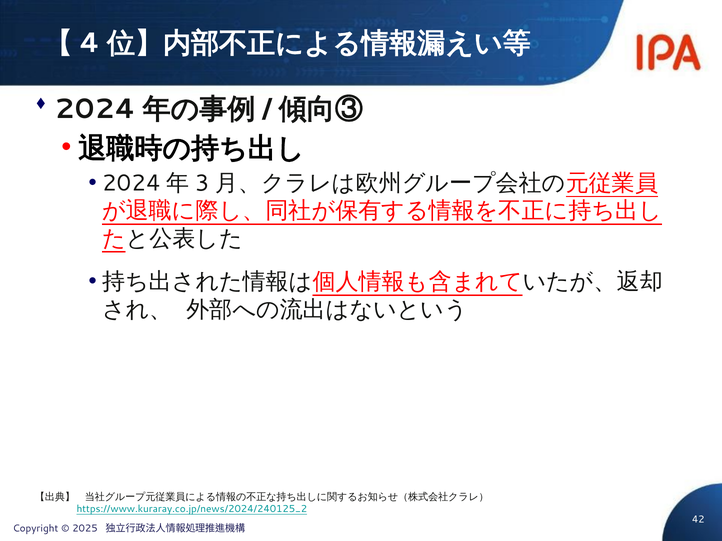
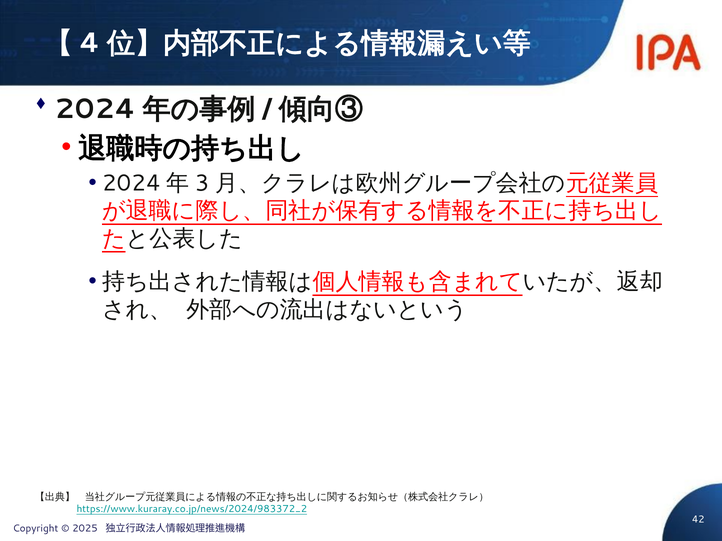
https://www.kuraray.co.jp/news/2024/240125_2: https://www.kuraray.co.jp/news/2024/240125_2 -> https://www.kuraray.co.jp/news/2024/983372_2 (192, 510)
